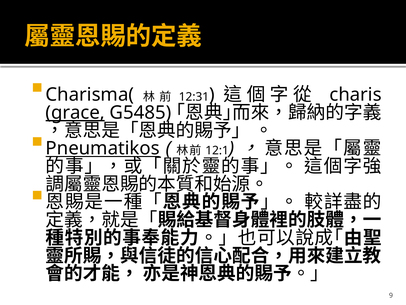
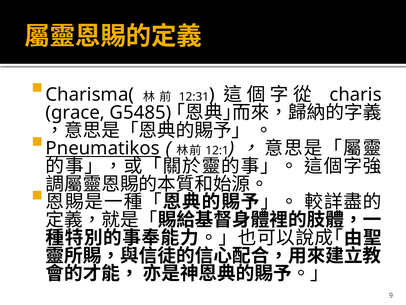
grace underline: present -> none (75, 112)
